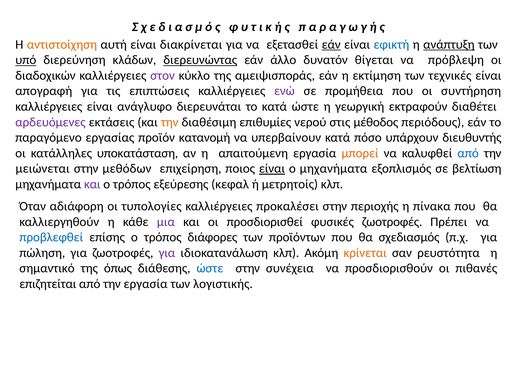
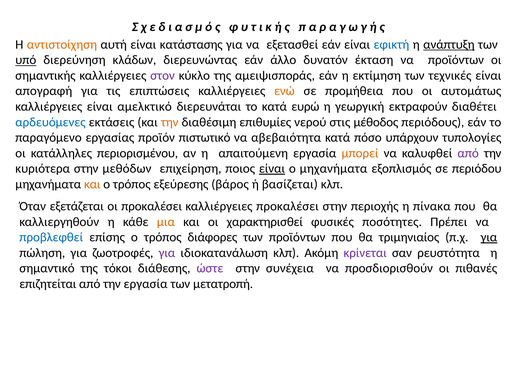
διακρίνεται: διακρίνεται -> κατάστασης (191, 44)
εάν underline: present -> none (331, 44)
διερευνώντας underline: present -> none (200, 60)
θίγεται: θίγεται -> έκταση (374, 60)
να πρόβλεψη: πρόβλεψη -> προϊόντων (456, 60)
διαδοχικών: διαδοχικών -> σημαντικής (45, 75)
ενώ colour: purple -> orange (284, 91)
συντήρηση: συντήρηση -> αυτομάτως (471, 91)
ανάγλυφο: ανάγλυφο -> αμελκτικό (145, 107)
κατά ώστε: ώστε -> ευρώ (305, 107)
αρδευόμενες colour: purple -> blue (50, 122)
κατανομή: κατανομή -> πιστωτικό (205, 138)
υπερβαίνουν: υπερβαίνουν -> αβεβαιότητα (286, 138)
διευθυντής: διευθυντής -> τυπολογίες (472, 138)
υποκατάσταση: υποκατάσταση -> περιορισμένου (138, 153)
από colour: blue -> purple (468, 153)
μειώνεται: μειώνεται -> κυριότερα (43, 169)
βελτίωση: βελτίωση -> περιόδου (477, 169)
και colour: purple -> orange (92, 184)
κεφαλ: κεφαλ -> βάρος (230, 184)
μετρητοίς: μετρητοίς -> βασίζεται (290, 184)
αδιάφορη: αδιάφορη -> εξετάζεται (77, 206)
οι τυπολογίες: τυπολογίες -> προκαλέσει (152, 206)
μια colour: purple -> orange (166, 222)
προσδιορισθεί: προσδιορισθεί -> χαρακτηρισθεί (265, 222)
φυσικές ζωοτροφές: ζωοτροφές -> ποσότητες (392, 222)
σχεδιασμός: σχεδιασμός -> τριμηνιαίος (409, 237)
για underline: none -> present (489, 237)
κρίνεται colour: orange -> purple (365, 253)
όπως: όπως -> τόκοι (118, 268)
ώστε colour: blue -> purple (210, 268)
λογιστικής: λογιστικής -> μετατροπή (223, 284)
